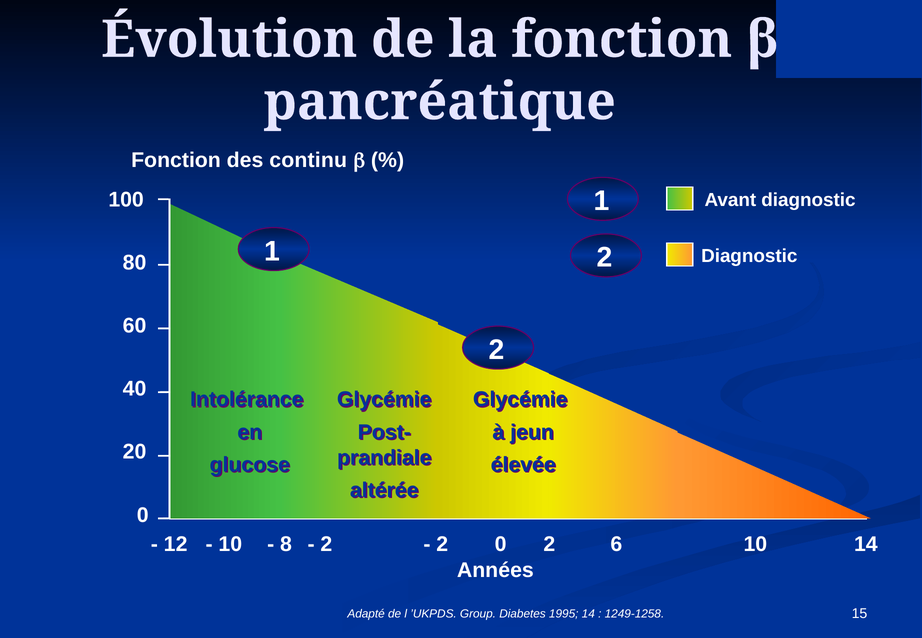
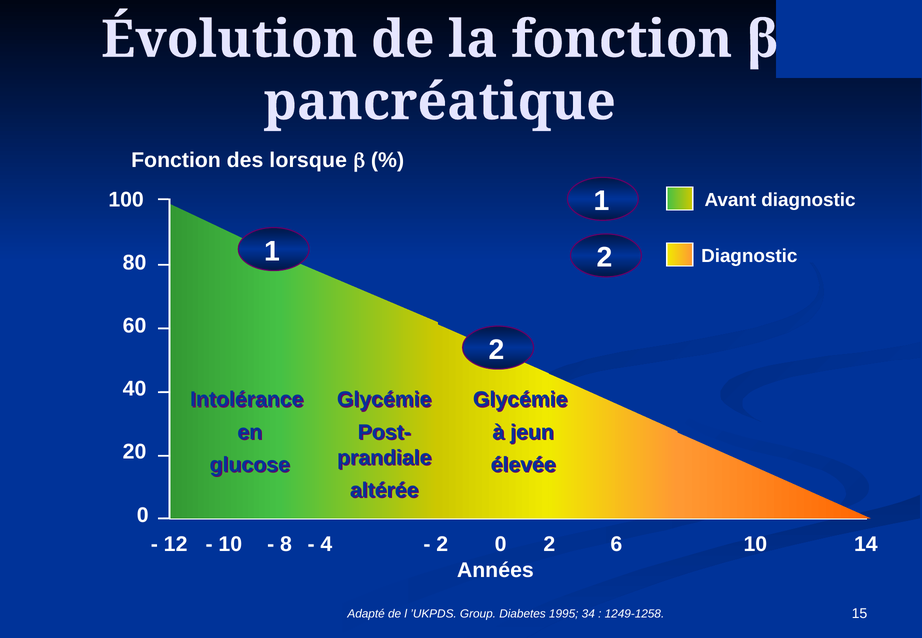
continu: continu -> lorsque (308, 160)
2: 2 -> 4 (326, 544)
1995 14: 14 -> 34 (588, 614)
